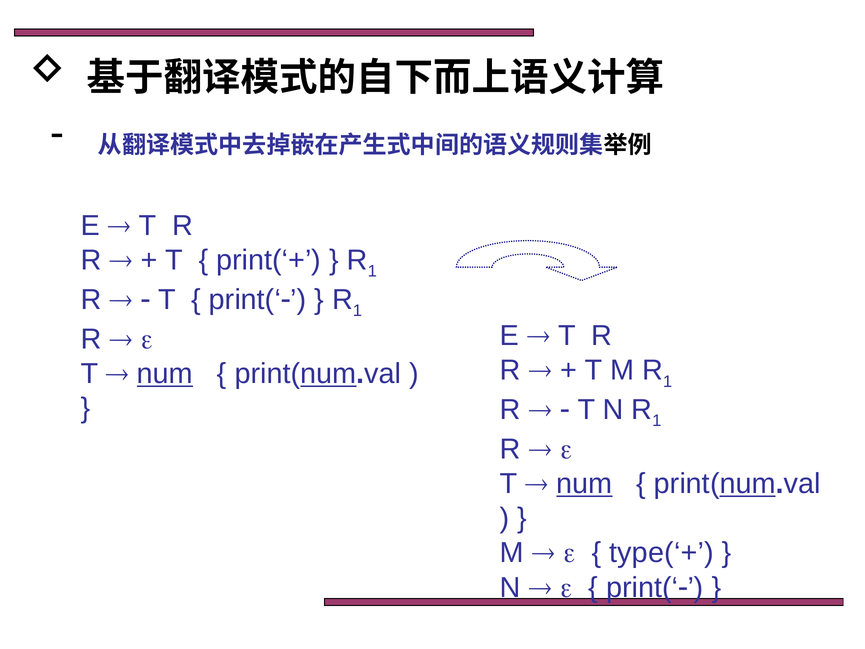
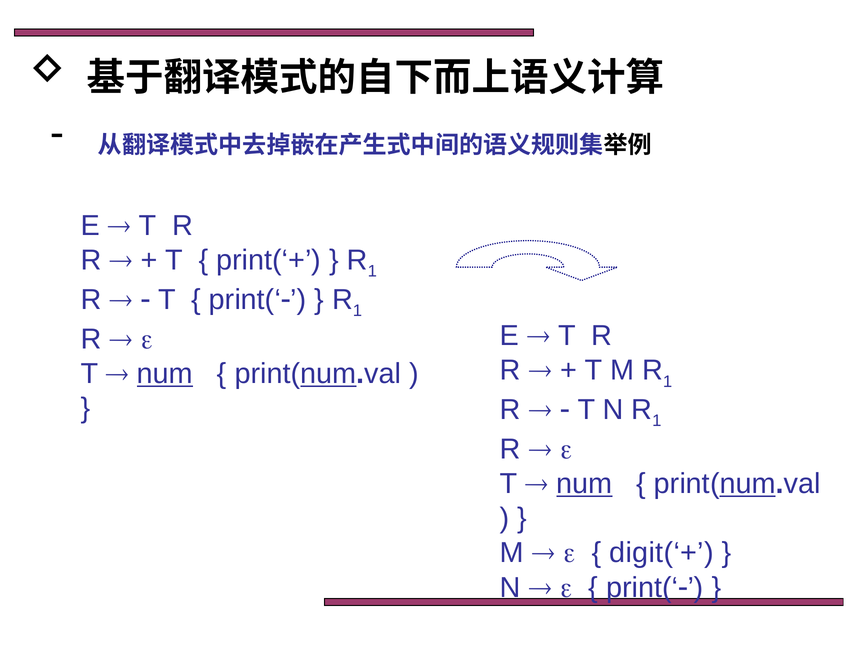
type(‘+: type(‘+ -> digit(‘+ (661, 553)
